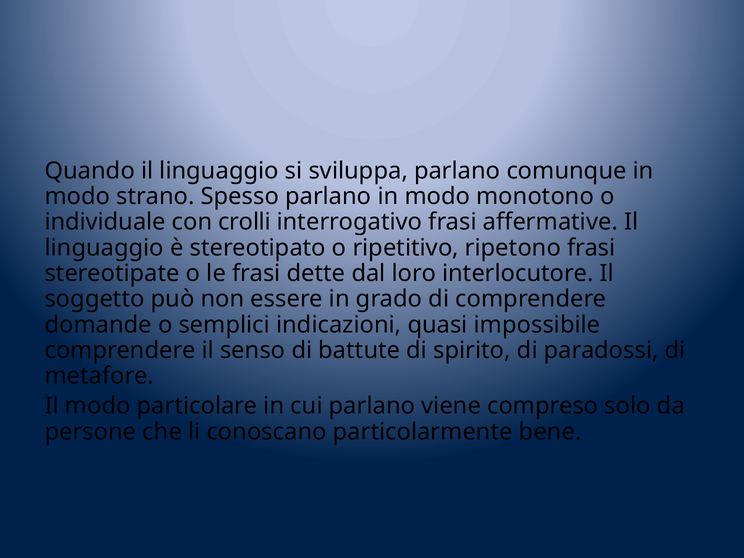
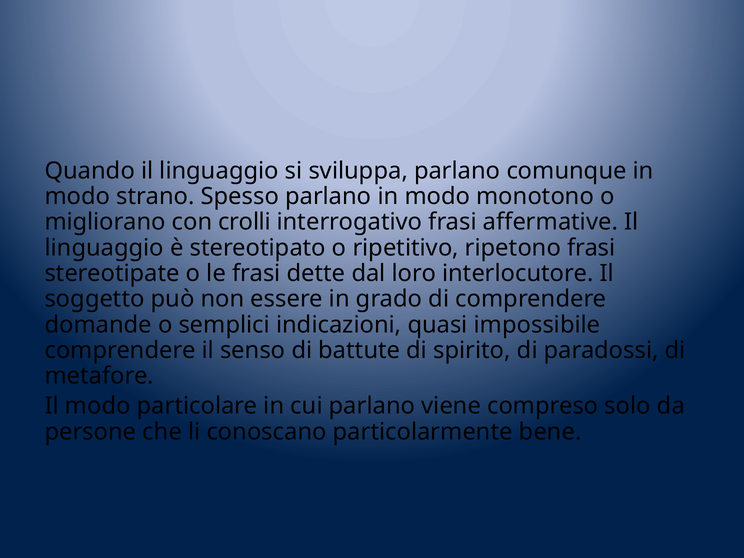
individuale: individuale -> migliorano (105, 222)
